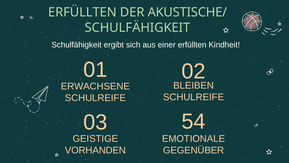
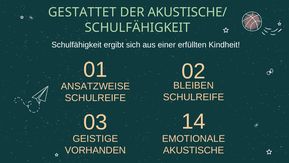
ERFÜLLTEN: ERFÜLLTEN -> GESTATTET (82, 12)
ERWACHSENE: ERWACHSENE -> ANSATZWEISE (95, 86)
54: 54 -> 14 (194, 121)
GEGENÜBER: GEGENÜBER -> AKUSTISCHE (194, 150)
